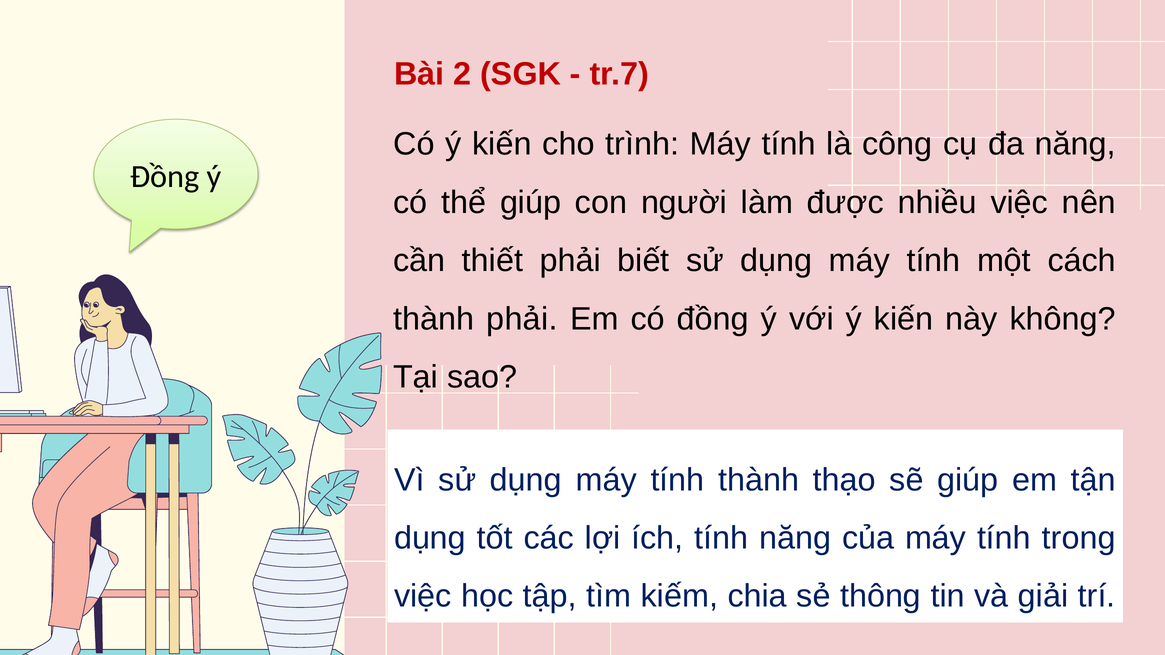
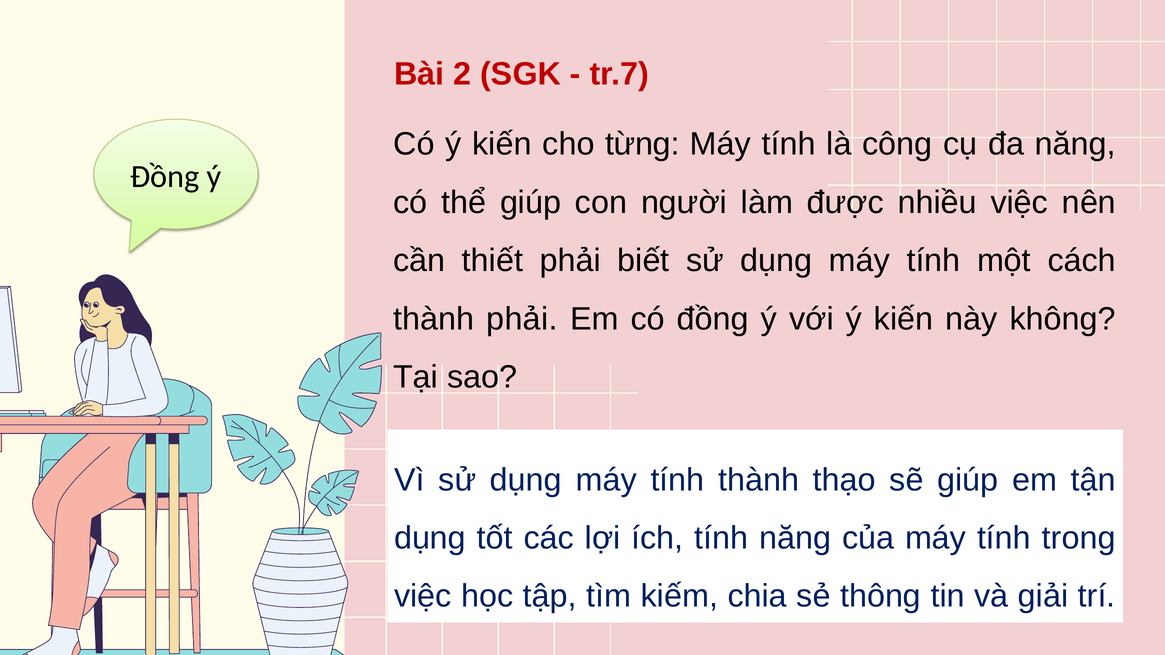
trình: trình -> từng (642, 144)
